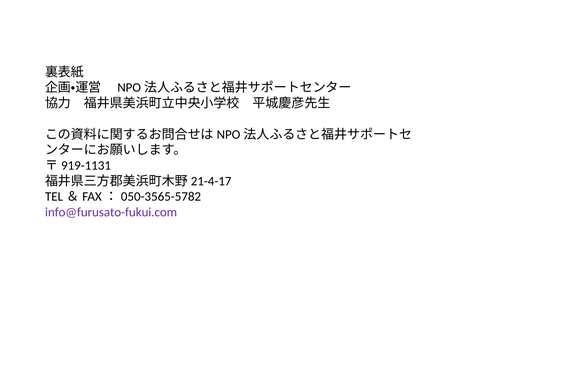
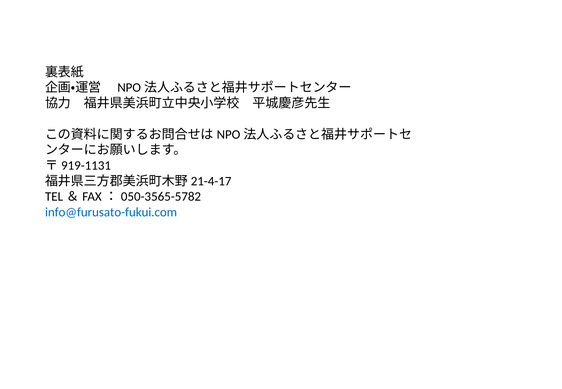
info@furusato-fukui.com colour: purple -> blue (111, 212)
